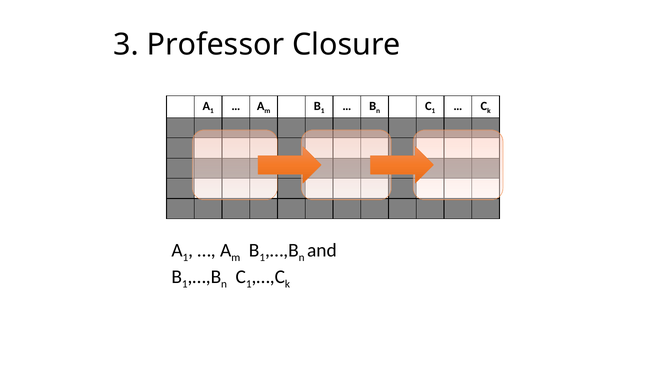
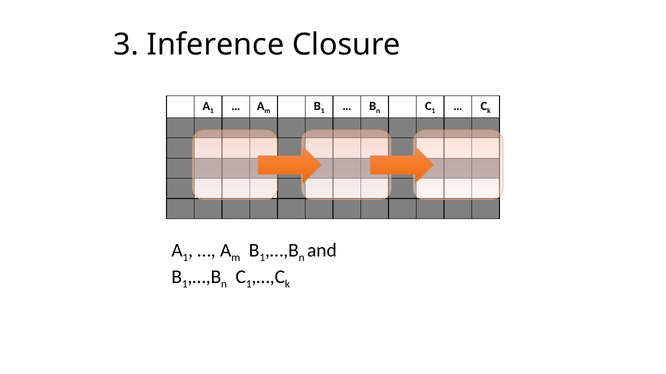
Professor: Professor -> Inference (215, 45)
